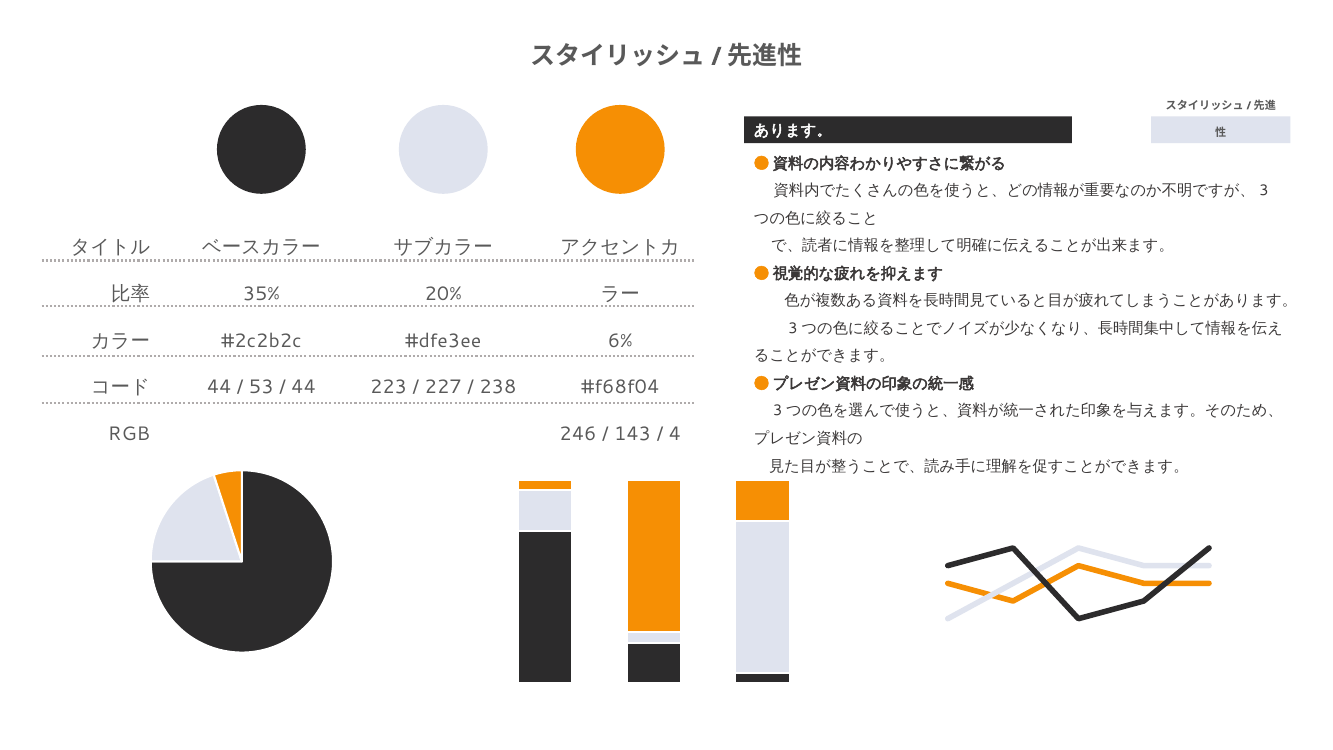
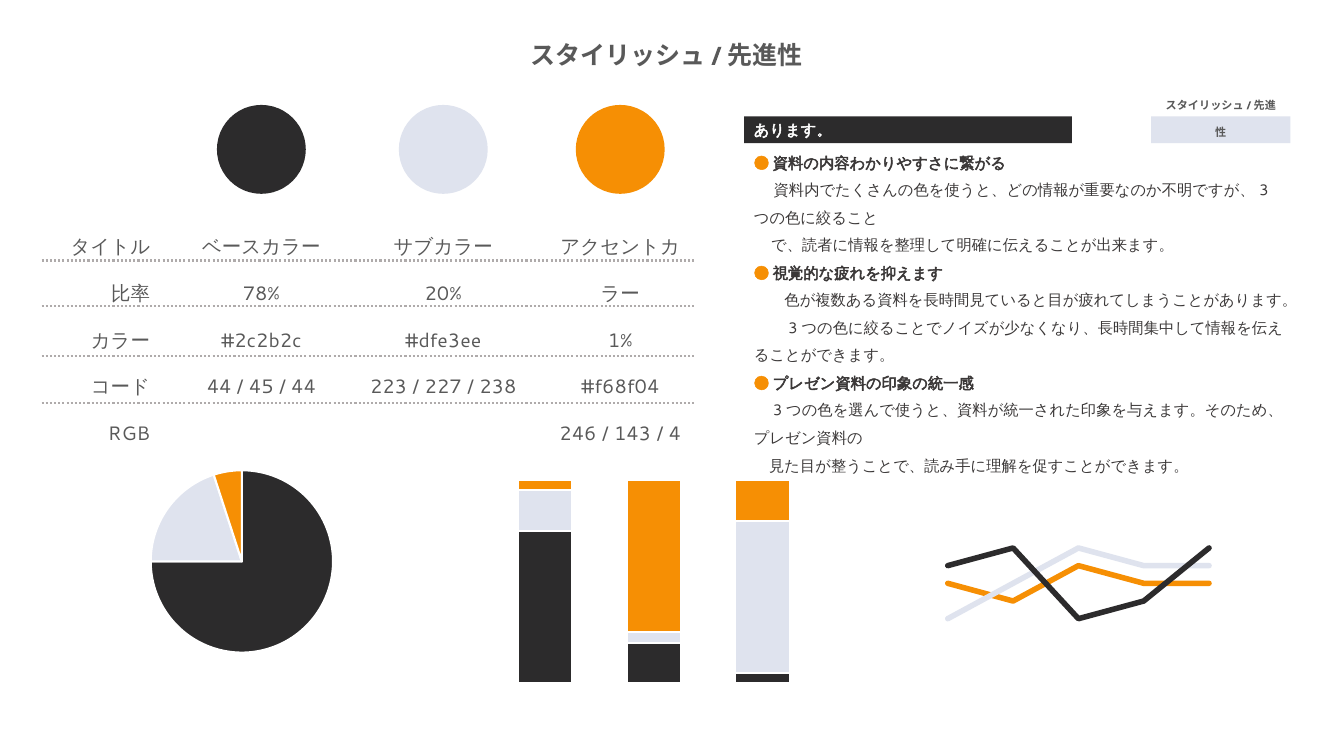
35%: 35% -> 78% (261, 294)
6%: 6% -> 1% (620, 341)
53: 53 -> 45 (261, 387)
